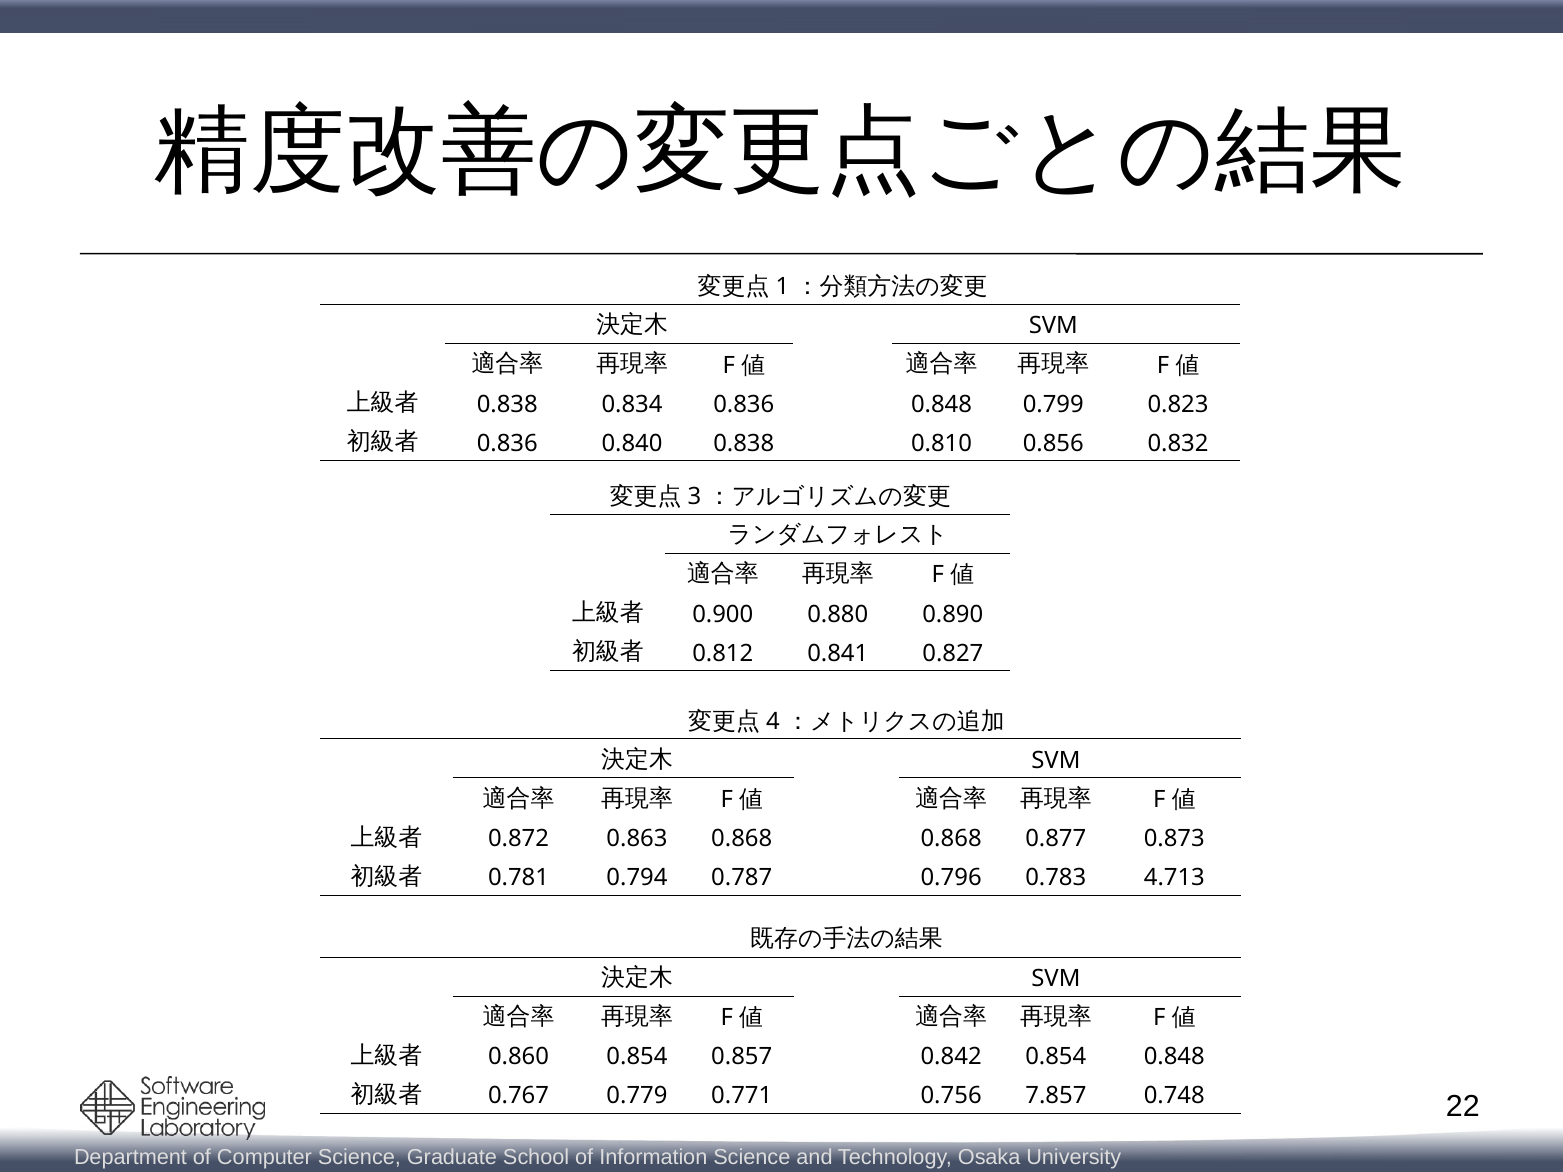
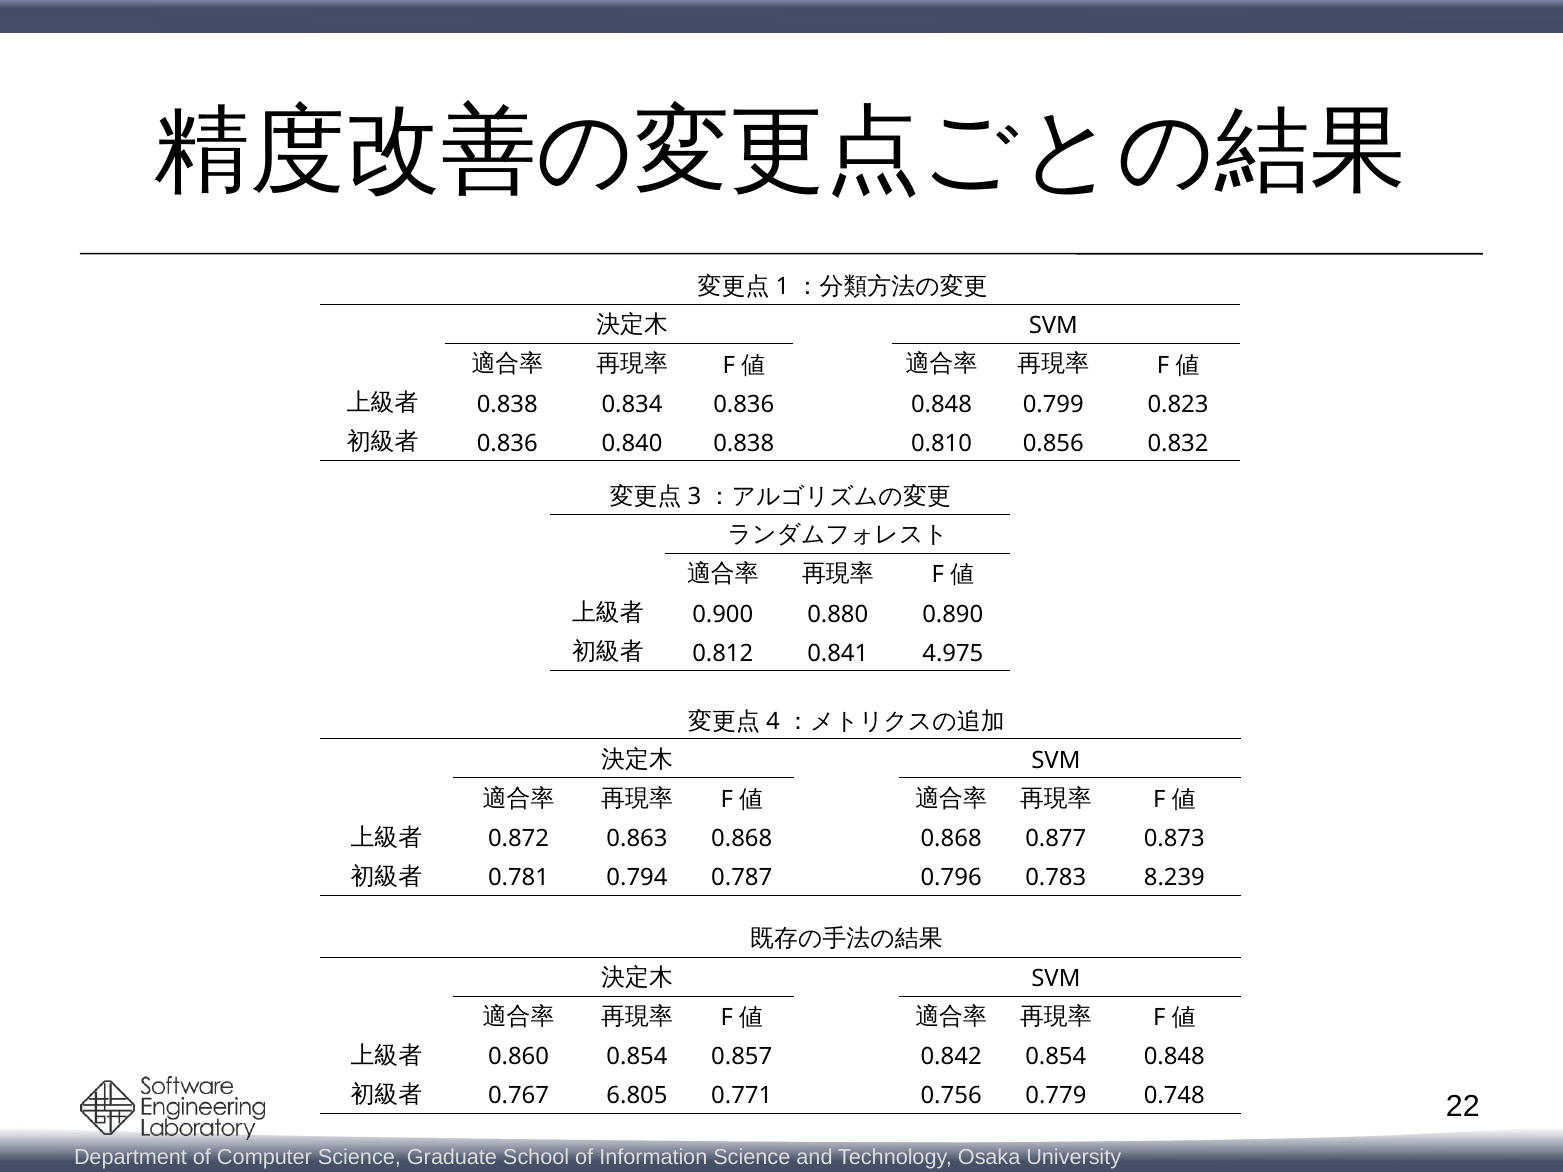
0.827: 0.827 -> 4.975 (953, 653)
4.713: 4.713 -> 8.239 (1174, 878)
0.779: 0.779 -> 6.805 (637, 1096)
7.857: 7.857 -> 0.779 (1056, 1096)
